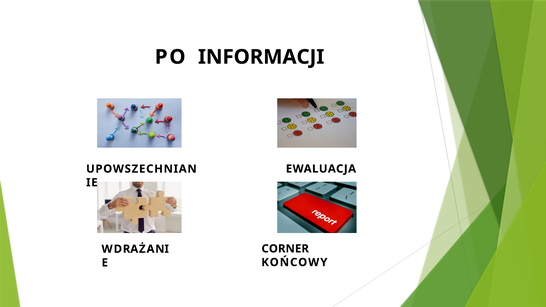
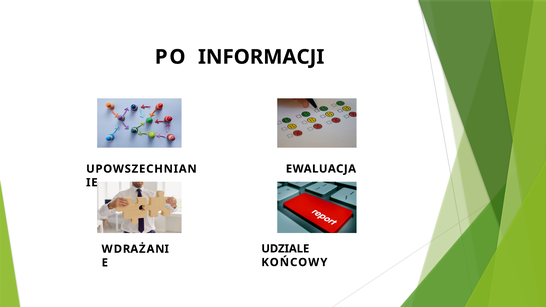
CORNER: CORNER -> UDZIALE (285, 249)
